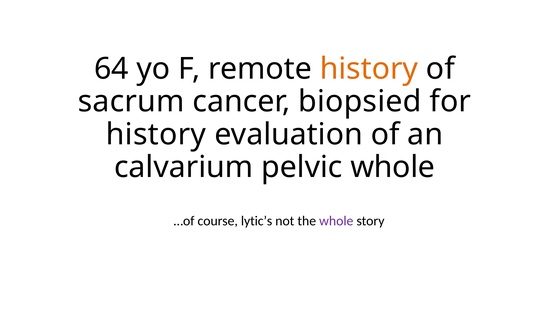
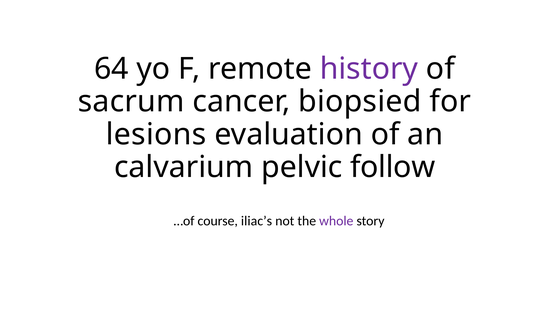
history colour: orange -> purple (369, 69)
history: history -> lesions (156, 134)
pelvic whole: whole -> follow (393, 167)
lytic’s: lytic’s -> iliac’s (257, 221)
